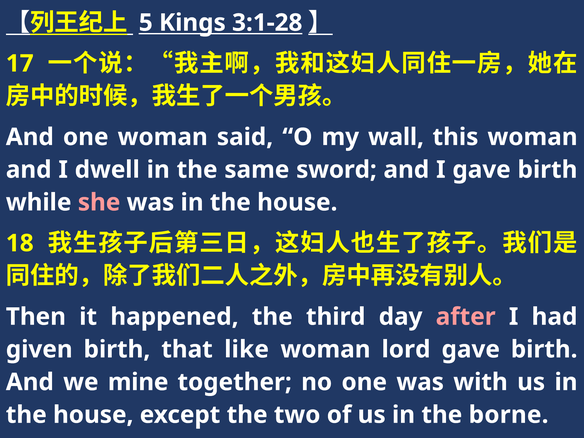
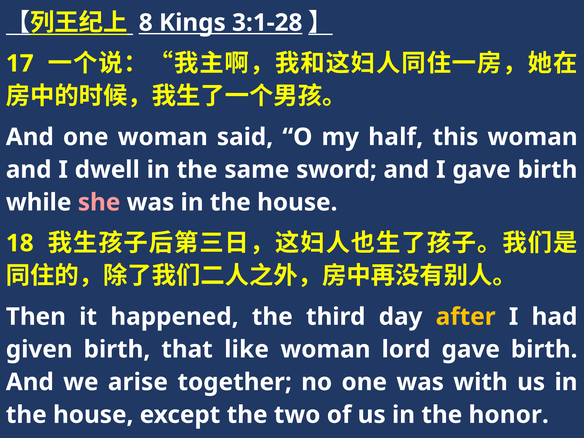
5: 5 -> 8 (146, 23)
wall: wall -> half (396, 137)
after colour: pink -> yellow (466, 317)
mine: mine -> arise (138, 382)
borne: borne -> honor (509, 415)
